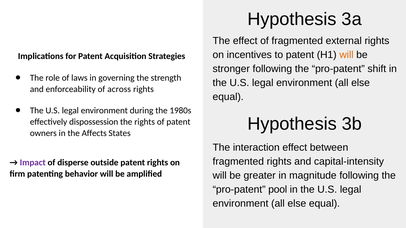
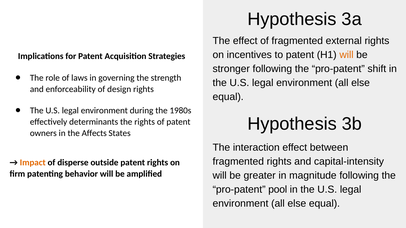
across: across -> design (119, 89)
dispossession: dispossession -> determinants (94, 122)
Impact colour: purple -> orange (33, 163)
